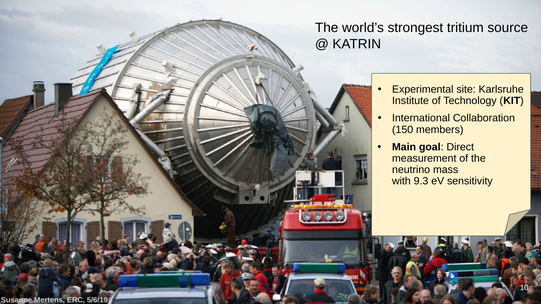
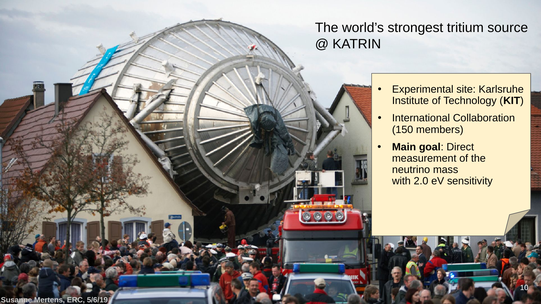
9.3: 9.3 -> 2.0 (421, 181)
